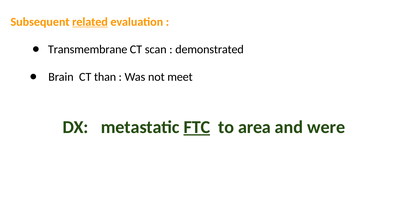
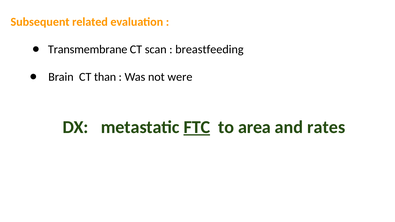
related underline: present -> none (90, 22)
demonstrated: demonstrated -> breastfeeding (209, 49)
meet: meet -> were (180, 77)
were: were -> rates (326, 127)
